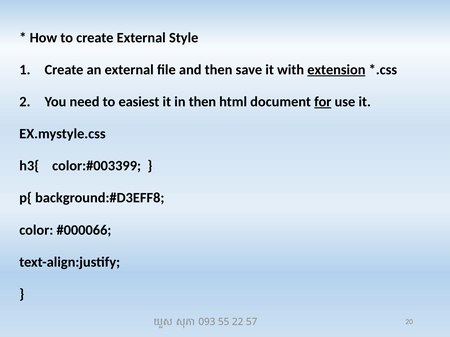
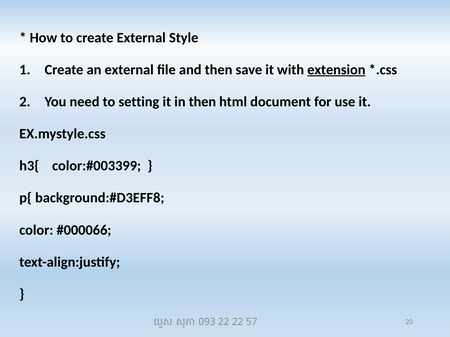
easiest: easiest -> setting (139, 102)
for underline: present -> none (323, 102)
093 55: 55 -> 22 (224, 322)
